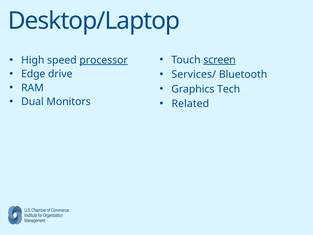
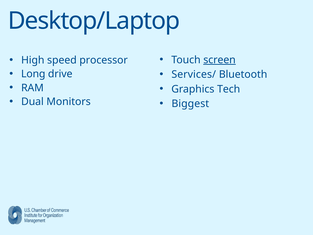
processor underline: present -> none (104, 60)
Edge: Edge -> Long (33, 74)
Related: Related -> Biggest (190, 104)
